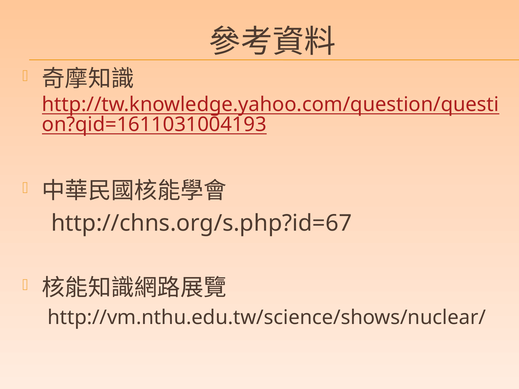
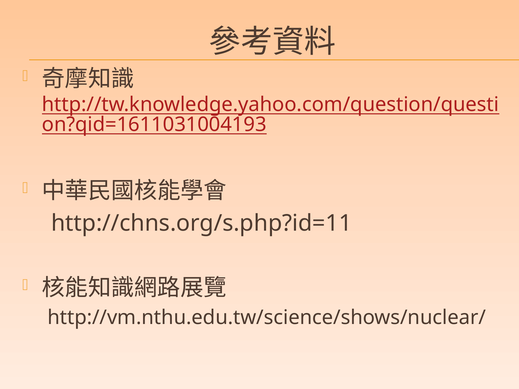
http://chns.org/s.php?id=67: http://chns.org/s.php?id=67 -> http://chns.org/s.php?id=11 (201, 223)
